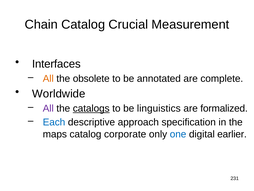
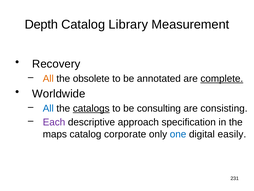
Chain: Chain -> Depth (41, 24)
Crucial: Crucial -> Library (128, 24)
Interfaces: Interfaces -> Recovery (56, 64)
complete underline: none -> present (222, 78)
All colour: purple -> blue (48, 108)
linguistics: linguistics -> consulting (159, 108)
formalized: formalized -> consisting (224, 108)
Each colour: blue -> purple (54, 122)
earlier: earlier -> easily (232, 134)
